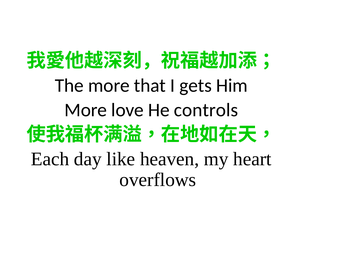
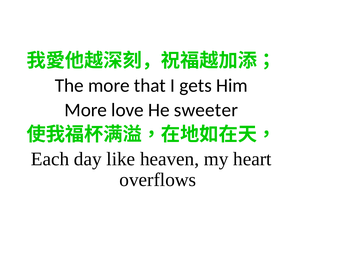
controls: controls -> sweeter (206, 110)
